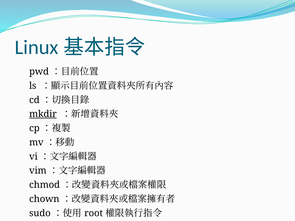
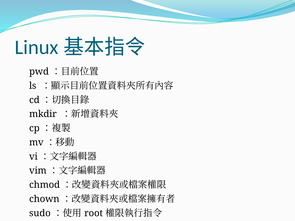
mkdir underline: present -> none (43, 114)
